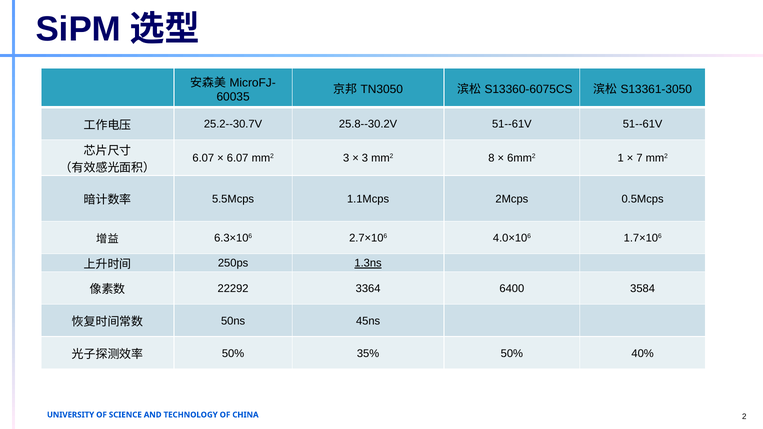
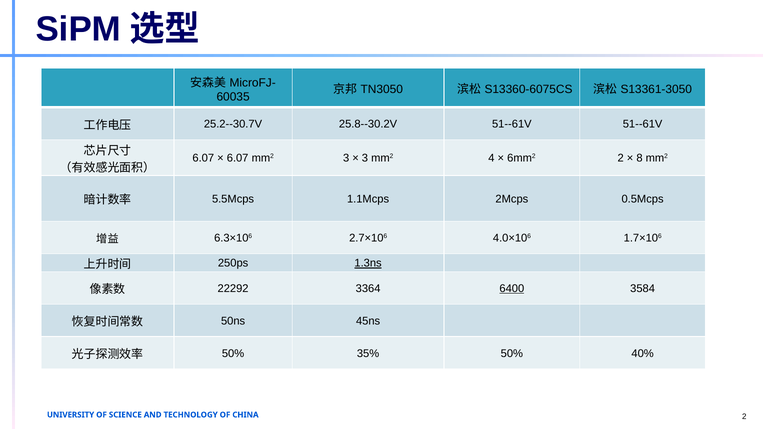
8: 8 -> 4 (491, 158)
6mm2 1: 1 -> 2 (621, 158)
7: 7 -> 8 (639, 158)
6400 underline: none -> present (512, 289)
